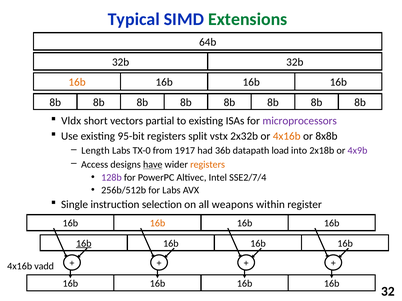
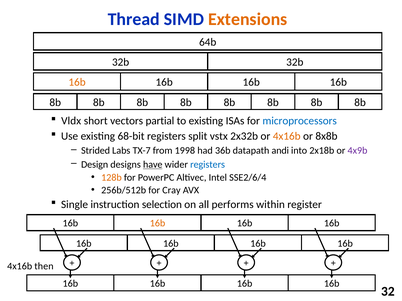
Typical: Typical -> Thread (134, 19)
Extensions colour: green -> orange (248, 19)
microprocessors colour: purple -> blue (300, 121)
95-bit: 95-bit -> 68-bit (131, 136)
Length: Length -> Strided (96, 151)
TX-0: TX-0 -> TX-7 (142, 151)
1917: 1917 -> 1998 (185, 151)
load: load -> andi (280, 151)
Access: Access -> Design (95, 165)
registers colour: orange -> blue (208, 165)
128b colour: purple -> orange (111, 178)
SSE2/7/4: SSE2/7/4 -> SSE2/6/4 (248, 178)
for Labs: Labs -> Cray (171, 190)
weapons: weapons -> performs (233, 205)
16b underline: present -> none (84, 244)
vadd: vadd -> then (44, 267)
